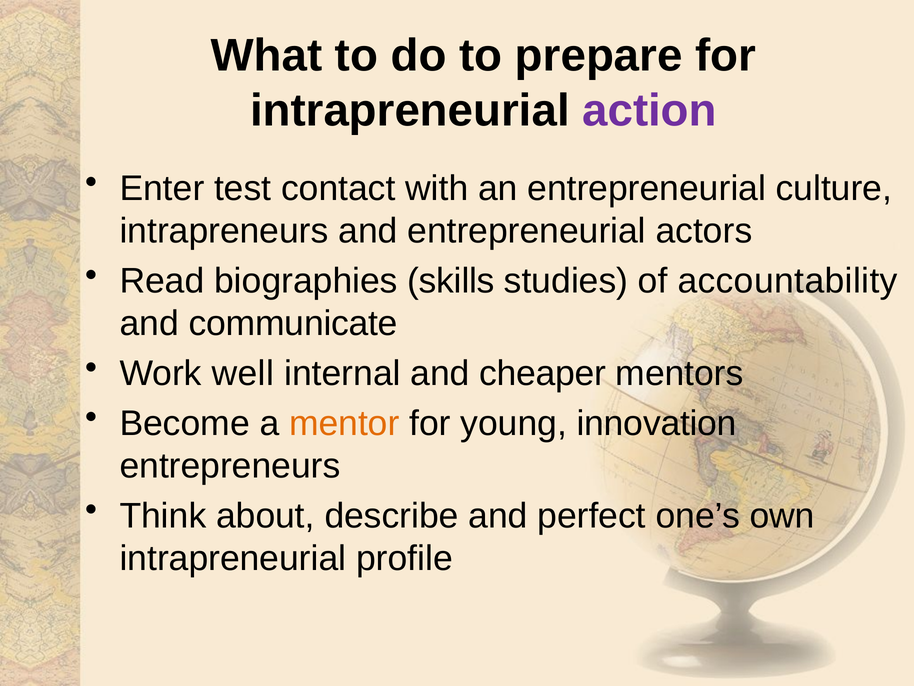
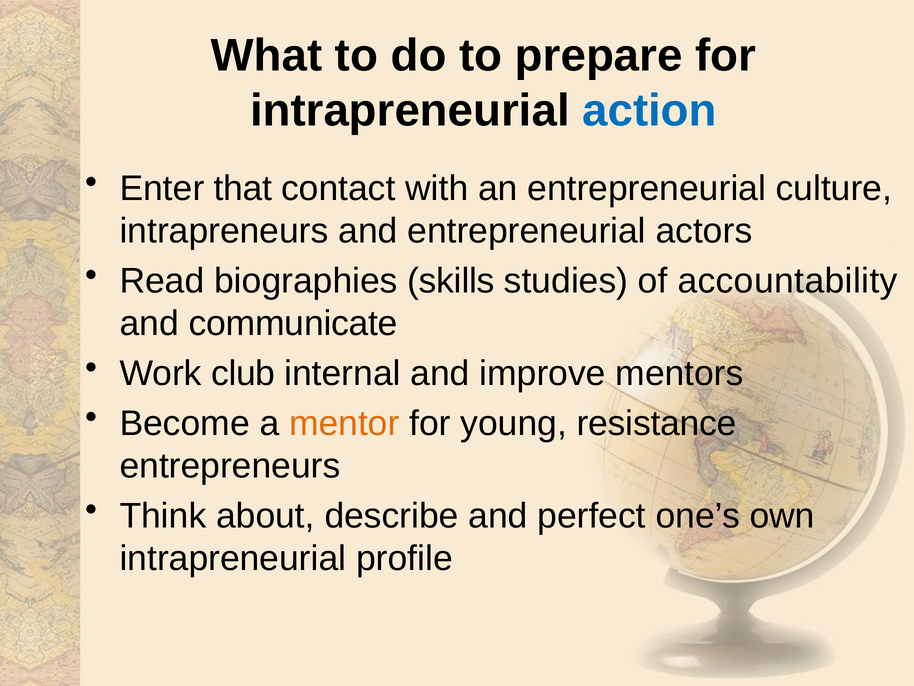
action colour: purple -> blue (649, 111)
test: test -> that (243, 188)
well: well -> club (243, 373)
cheaper: cheaper -> improve (543, 373)
innovation: innovation -> resistance (657, 423)
